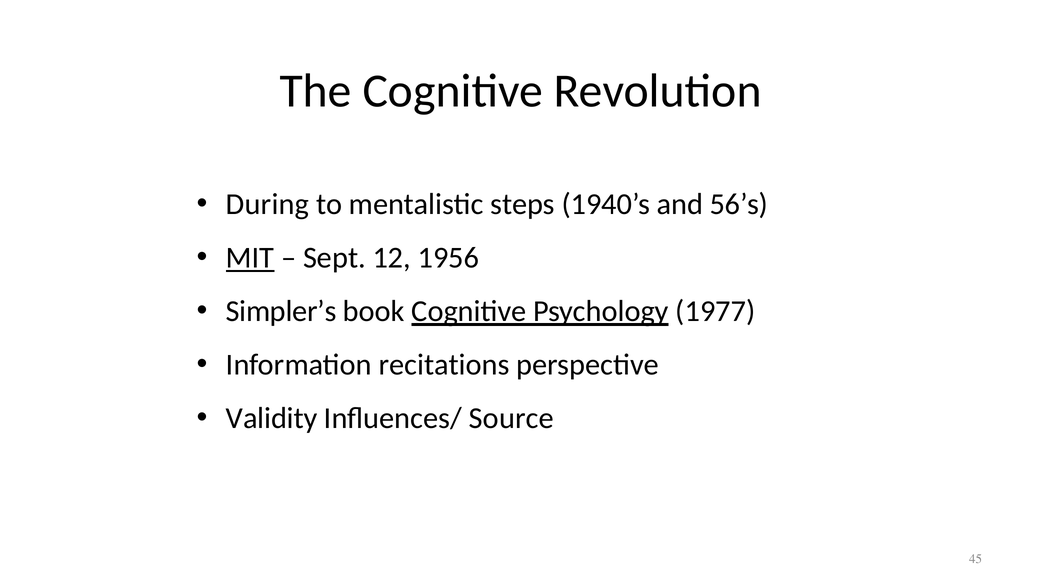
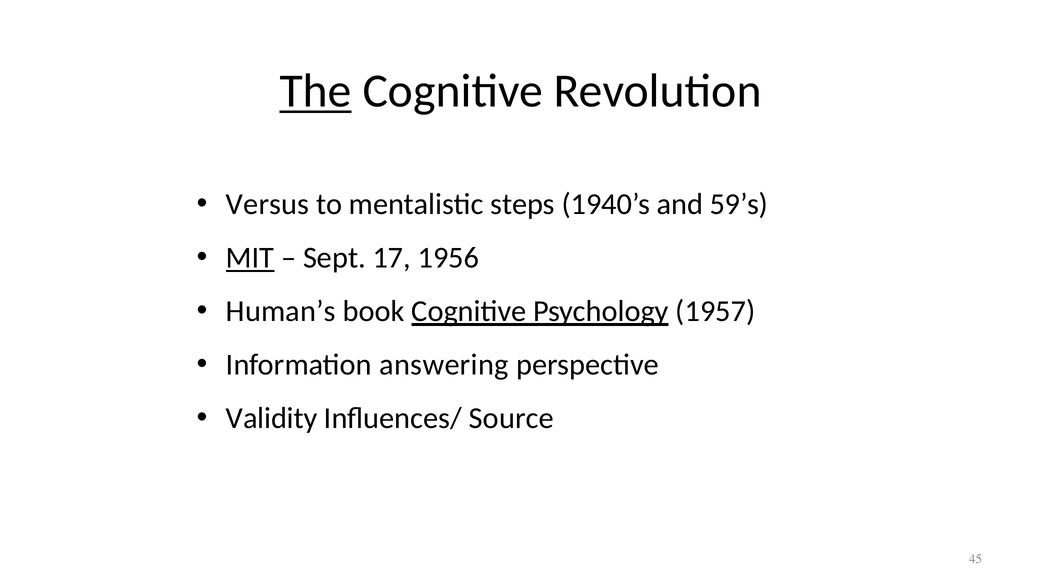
The underline: none -> present (316, 91)
During: During -> Versus (268, 205)
56’s: 56’s -> 59’s (739, 205)
12: 12 -> 17 (392, 258)
Simpler’s: Simpler’s -> Human’s (281, 312)
1977: 1977 -> 1957 (715, 312)
recitations: recitations -> answering (444, 365)
